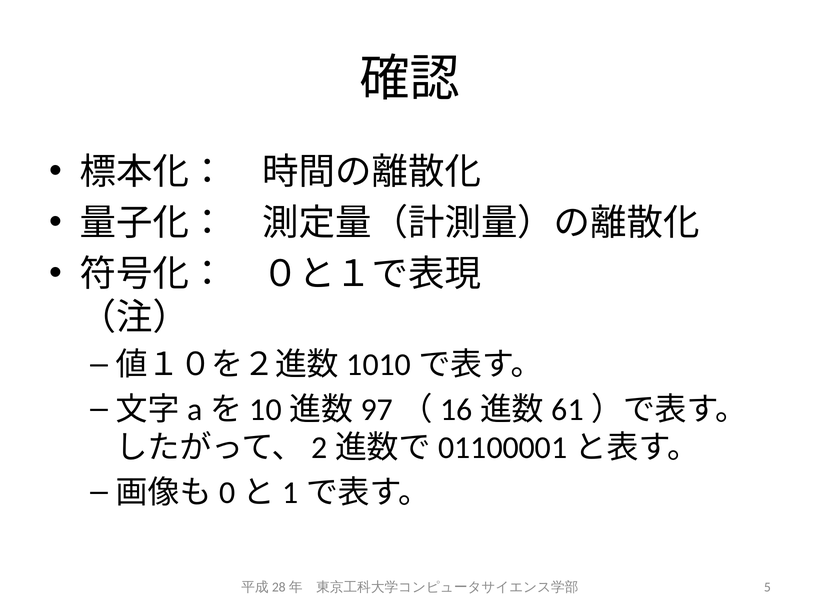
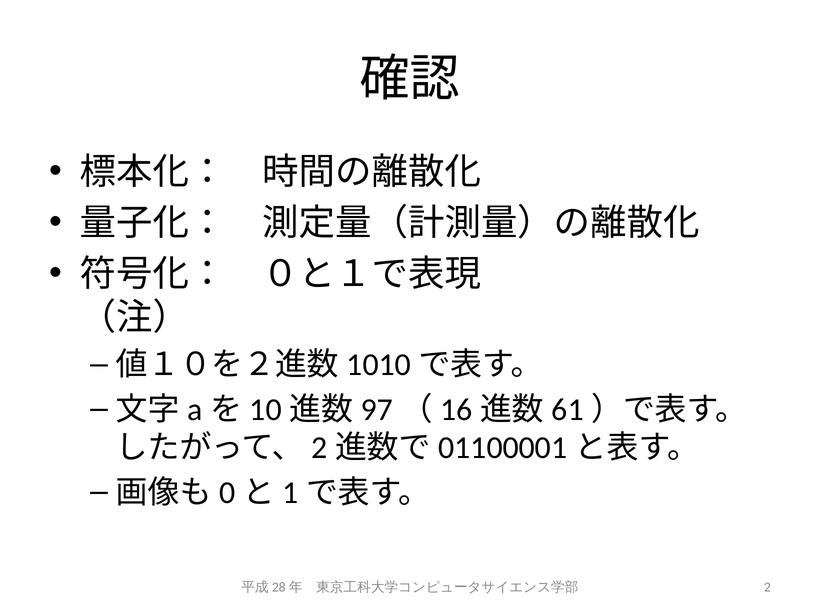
5: 5 -> 2 (767, 587)
